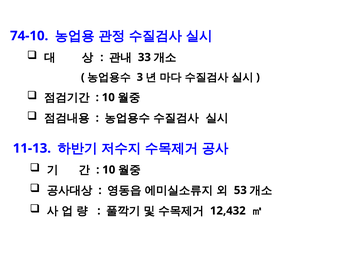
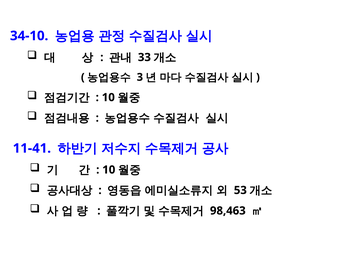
74-10: 74-10 -> 34-10 (29, 36)
11-13: 11-13 -> 11-41 (32, 148)
12,432: 12,432 -> 98,463 (228, 211)
